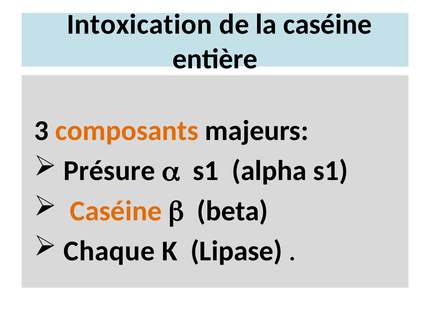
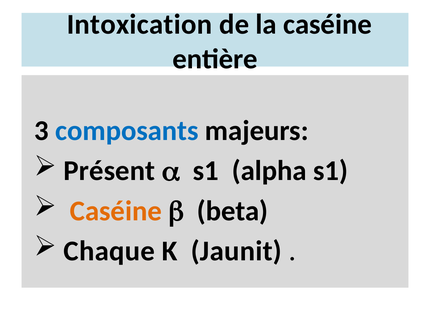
composants colour: orange -> blue (127, 131)
Présure: Présure -> Présent (109, 171)
Lipase: Lipase -> Jaunit (236, 251)
